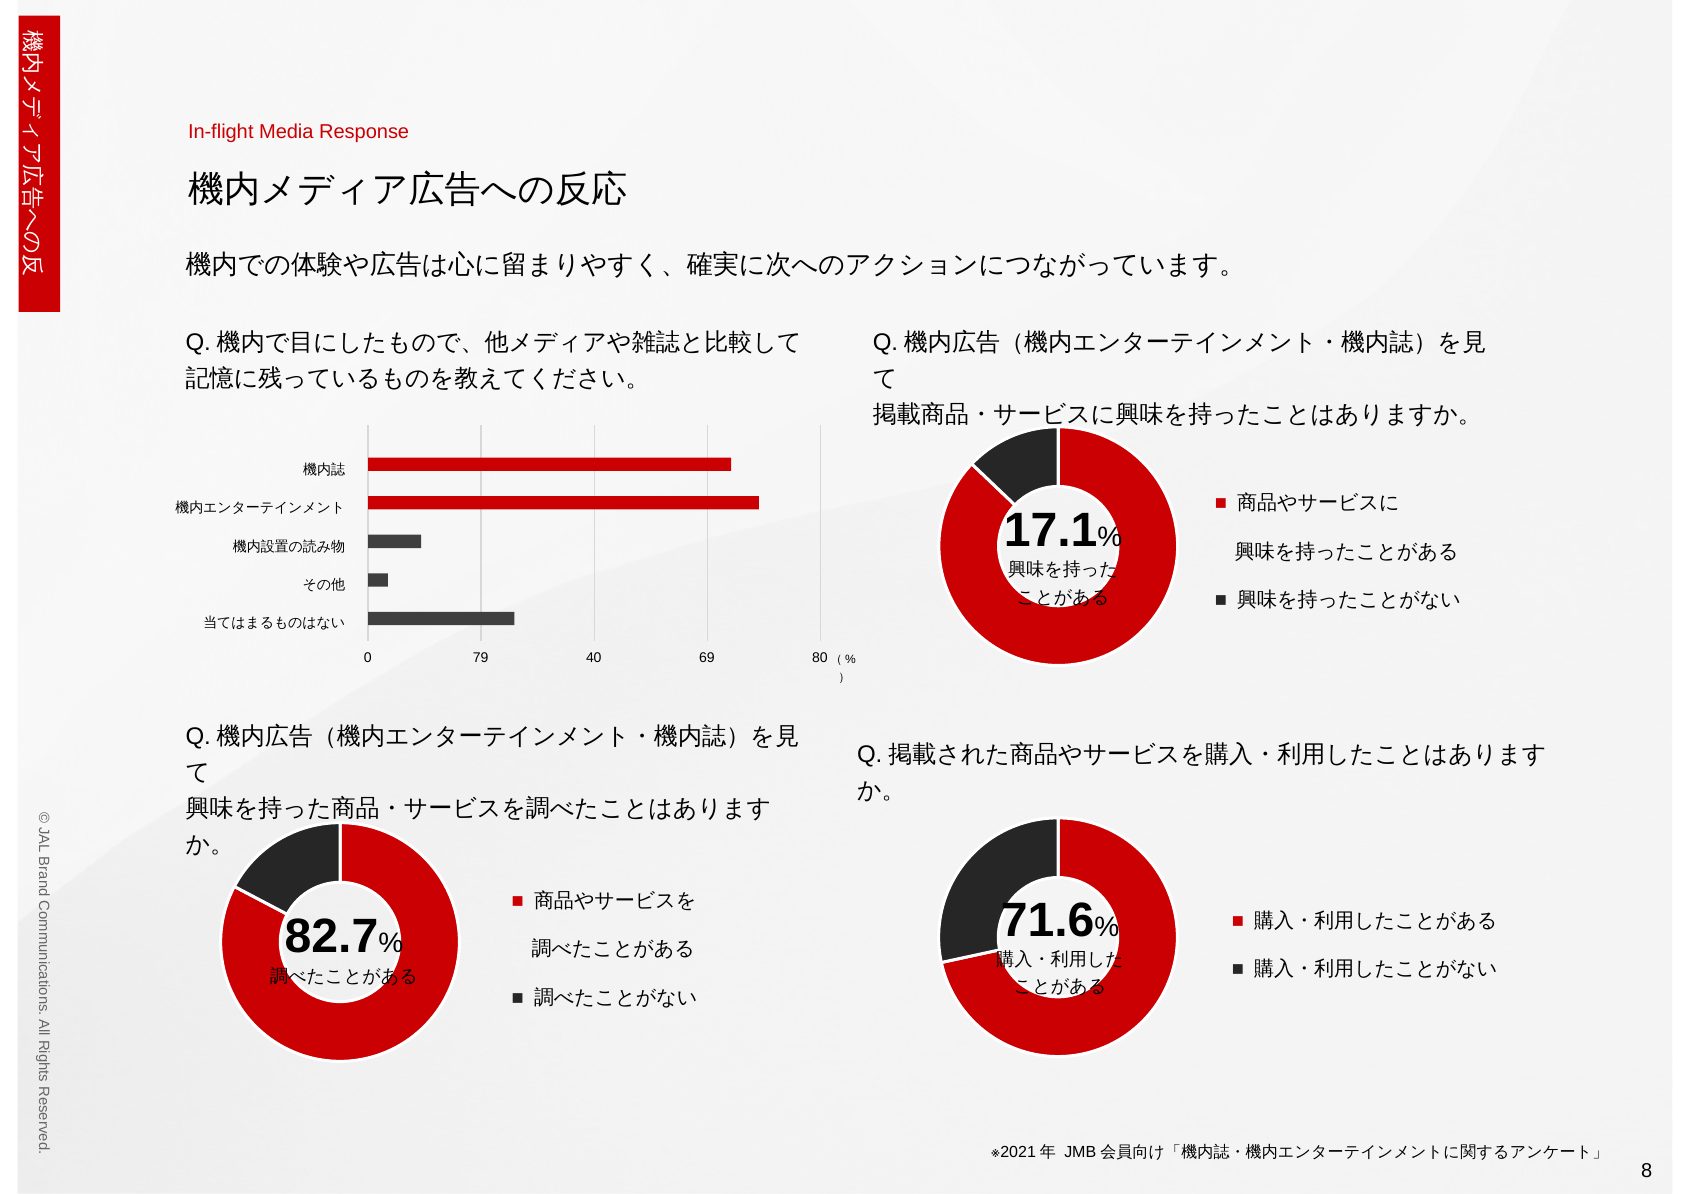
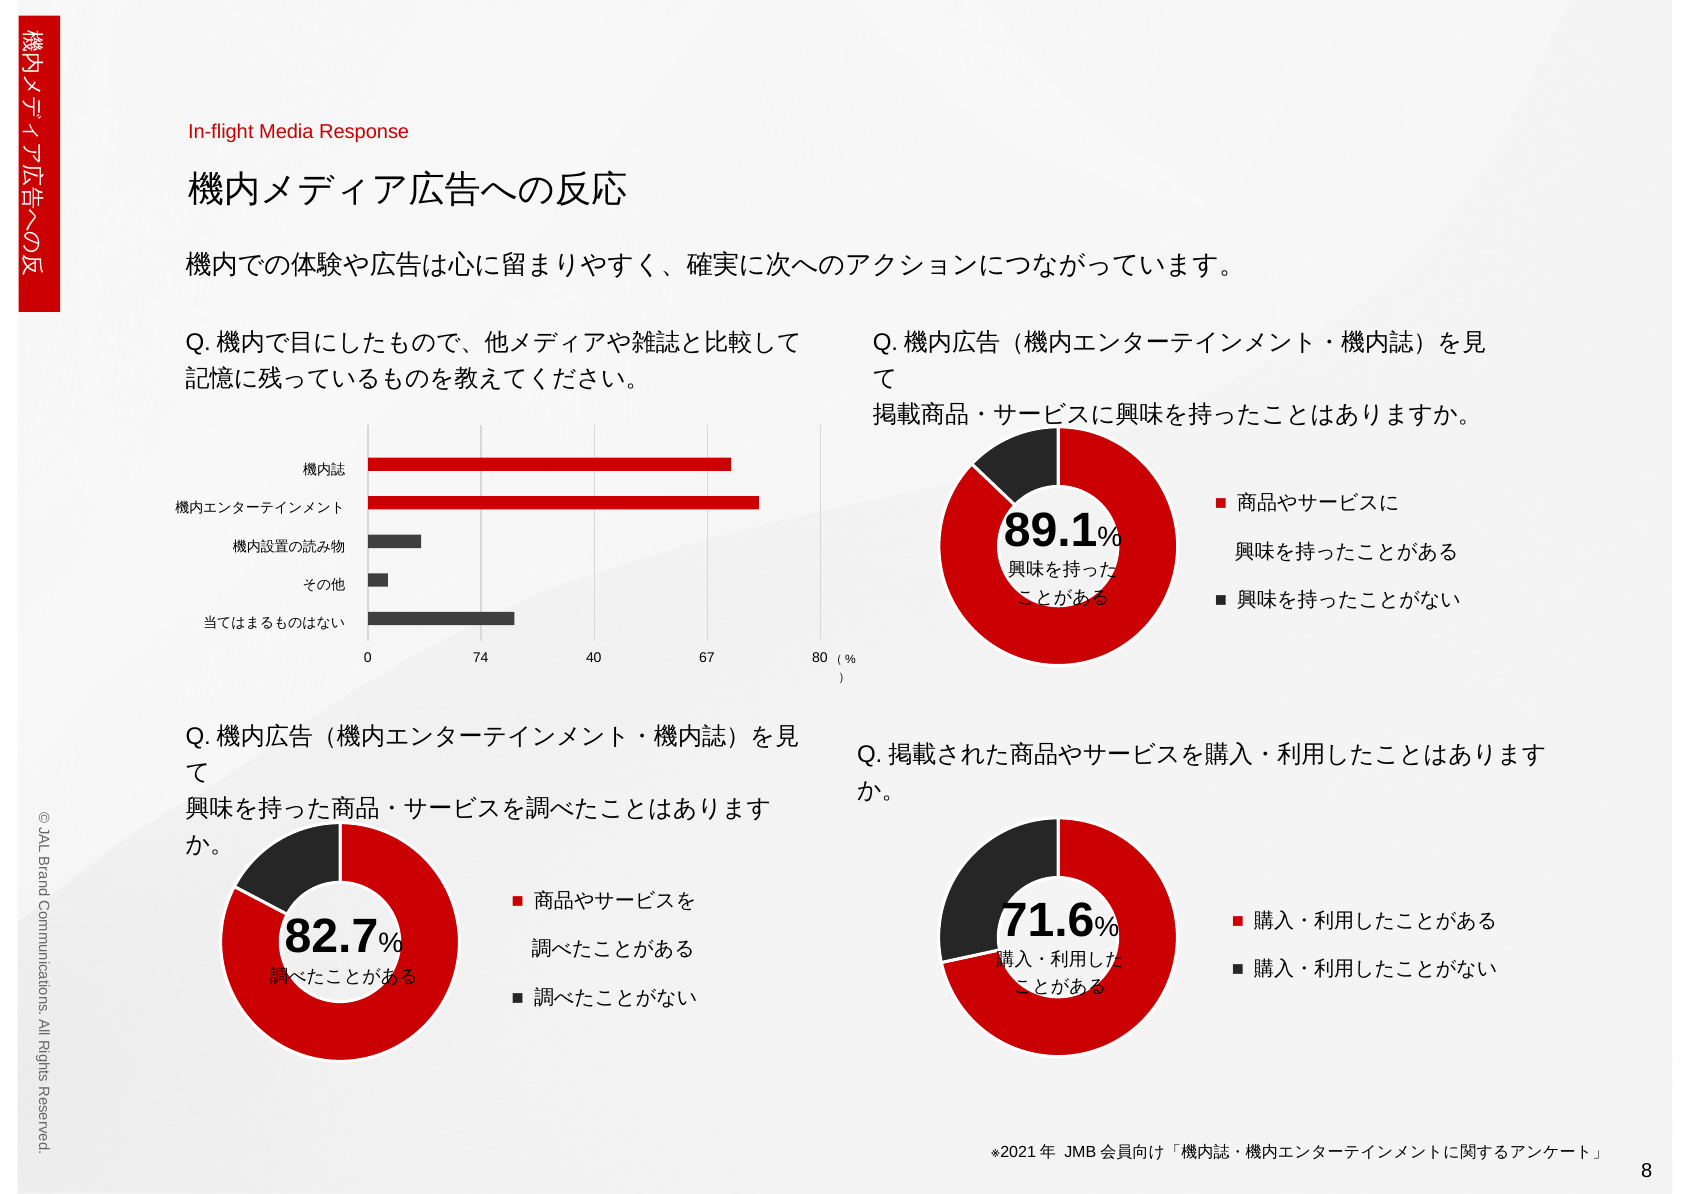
17.1: 17.1 -> 89.1 (1051, 531)
79: 79 -> 74 (481, 658)
69: 69 -> 67 (707, 658)
